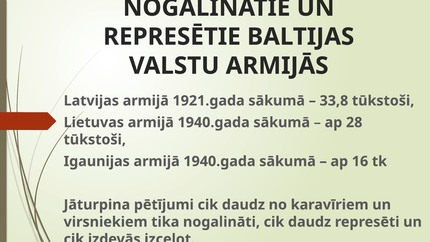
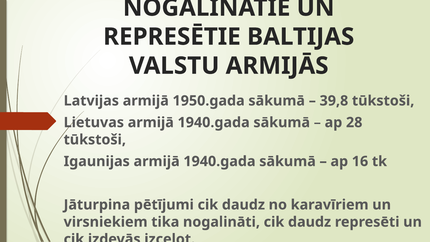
1921.gada: 1921.gada -> 1950.gada (209, 101)
33,8: 33,8 -> 39,8 (334, 101)
